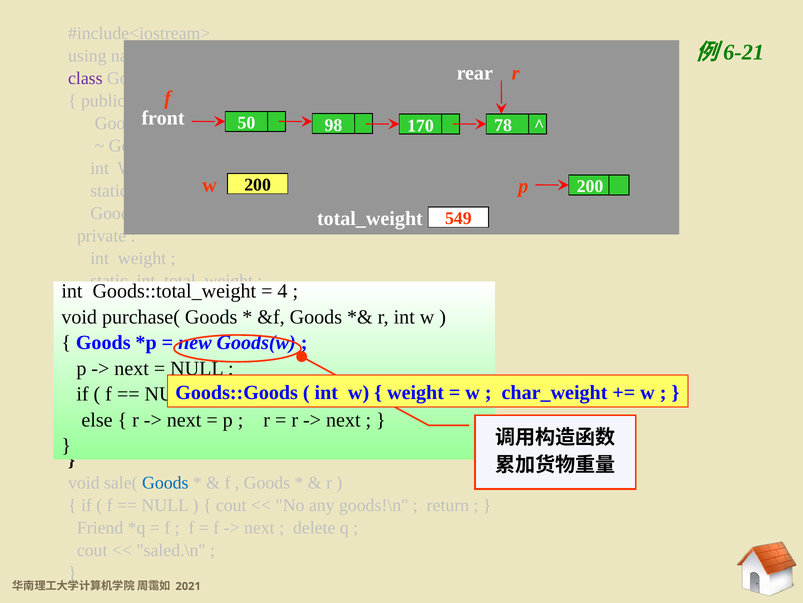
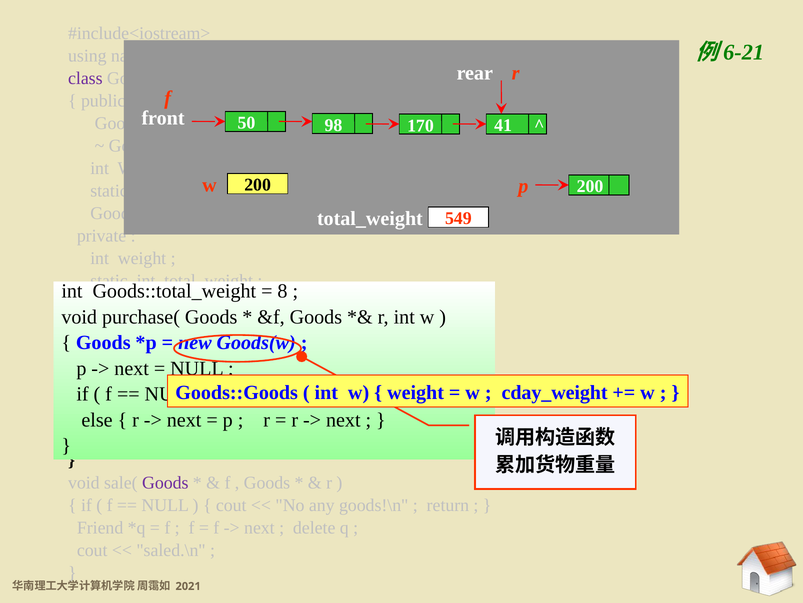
78: 78 -> 41 (503, 125)
4: 4 -> 8 (283, 291)
char_weight: char_weight -> cday_weight (555, 392)
Goods colour: blue -> purple (165, 482)
